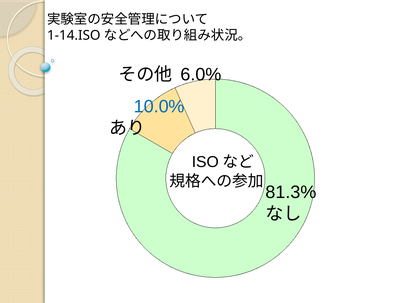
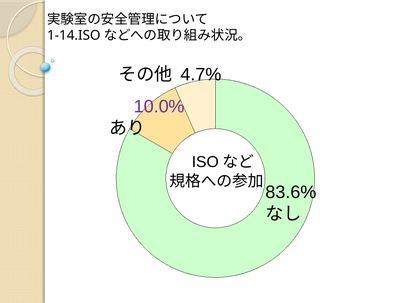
6.0%: 6.0% -> 4.7% (201, 75)
10.0% colour: blue -> purple (159, 107)
81.3%: 81.3% -> 83.6% (291, 192)
